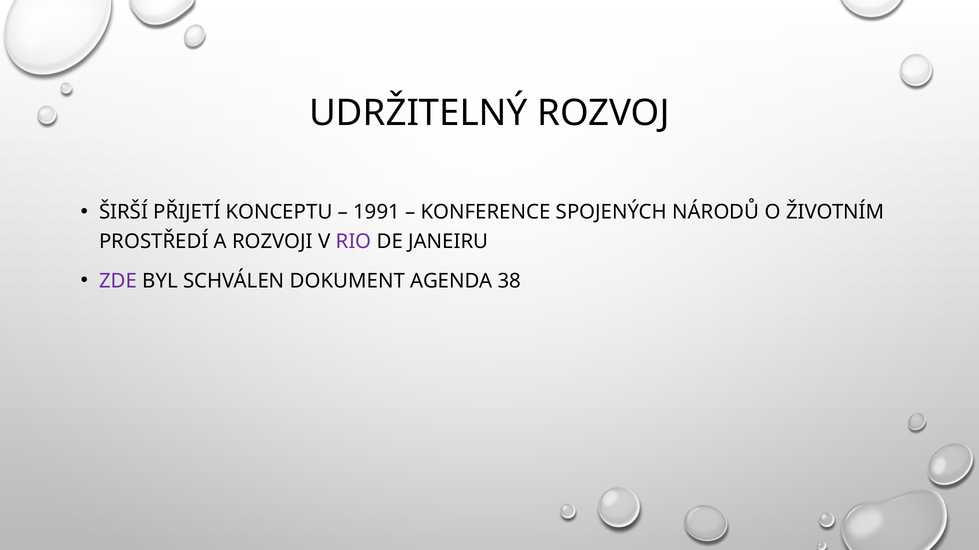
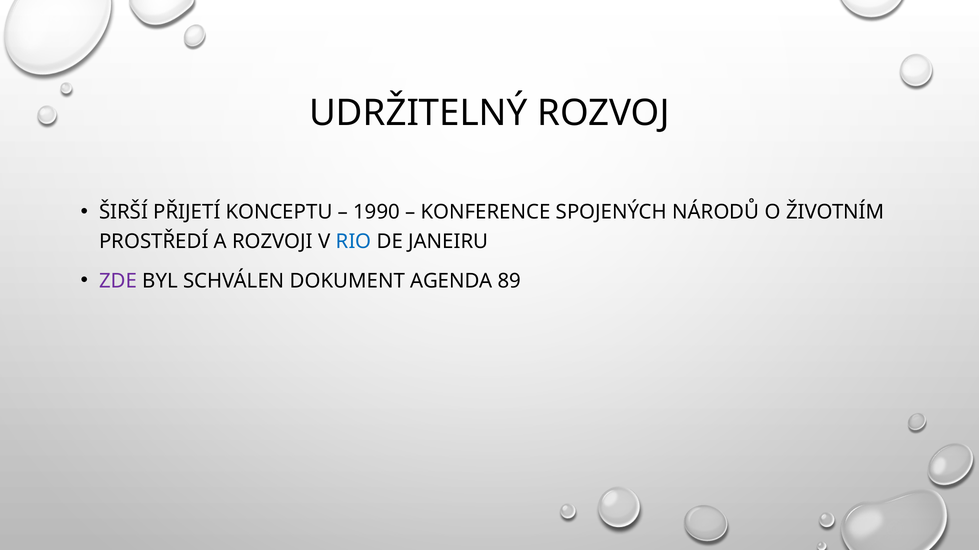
1991: 1991 -> 1990 (377, 212)
RIO colour: purple -> blue (354, 242)
38: 38 -> 89 (509, 281)
